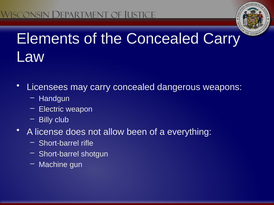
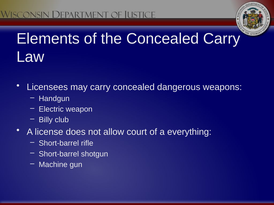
been: been -> court (137, 132)
